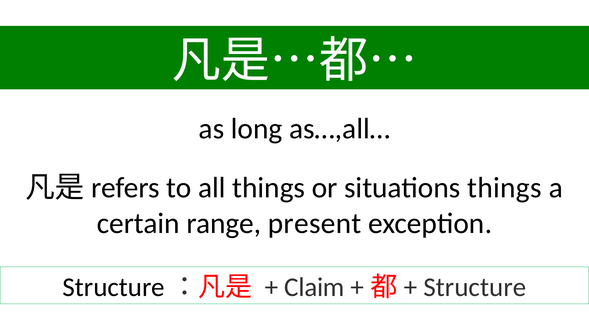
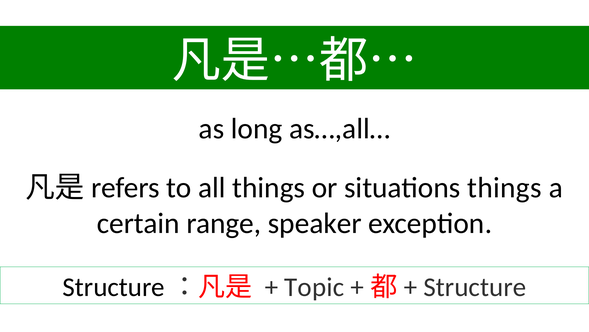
present: present -> speaker (315, 223)
Claim: Claim -> Topic (314, 287)
